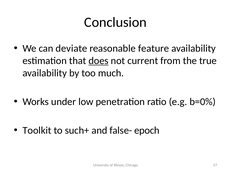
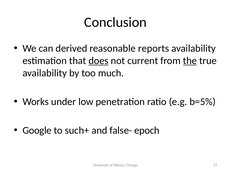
deviate: deviate -> derived (71, 48)
feature: feature -> reports (154, 48)
the underline: none -> present (190, 61)
b=0%: b=0% -> b=5% (203, 102)
Toolkit: Toolkit -> Google (37, 131)
